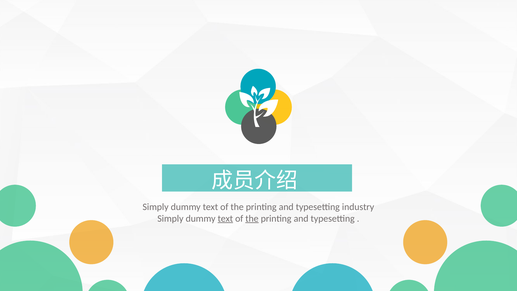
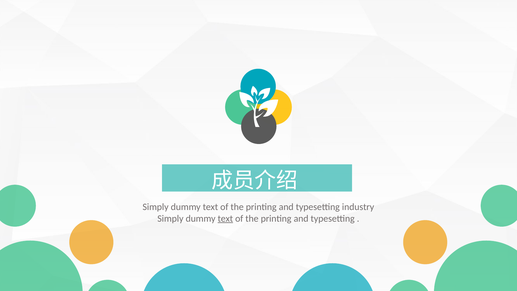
the underline: present -> none (252, 218)
